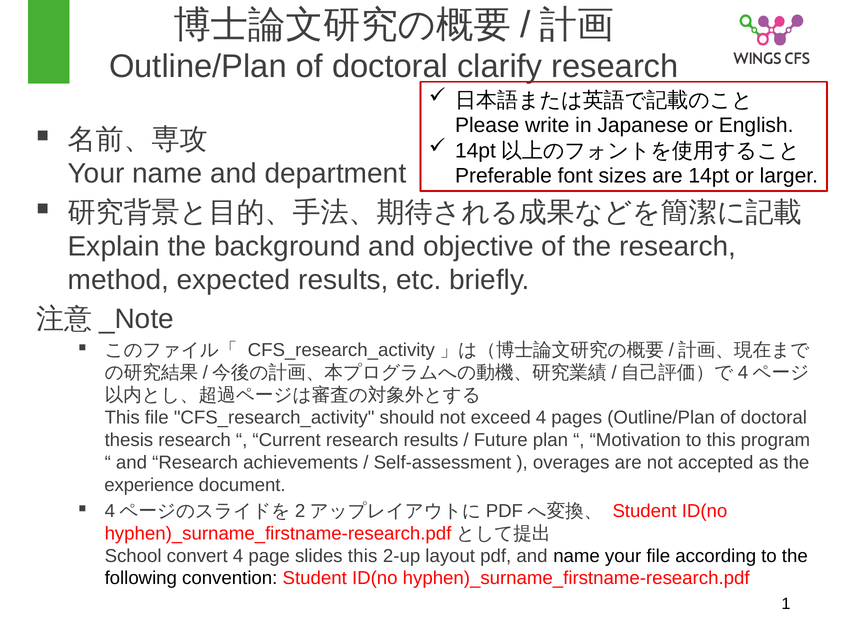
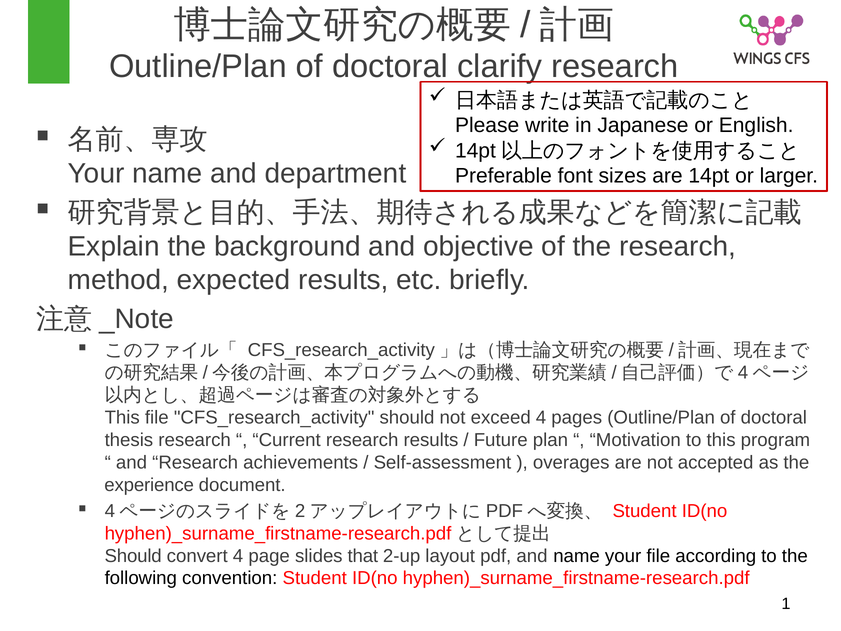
School: School -> Should (133, 556)
slides this: this -> that (363, 556)
